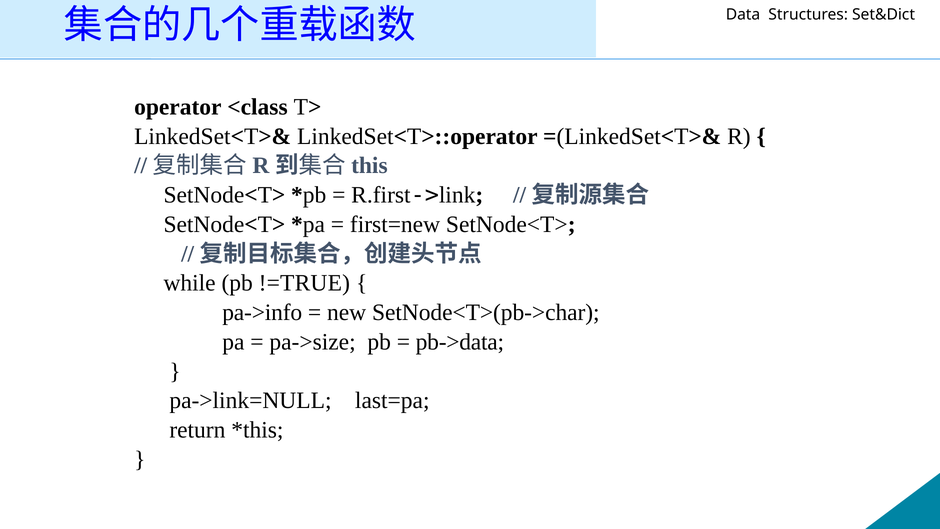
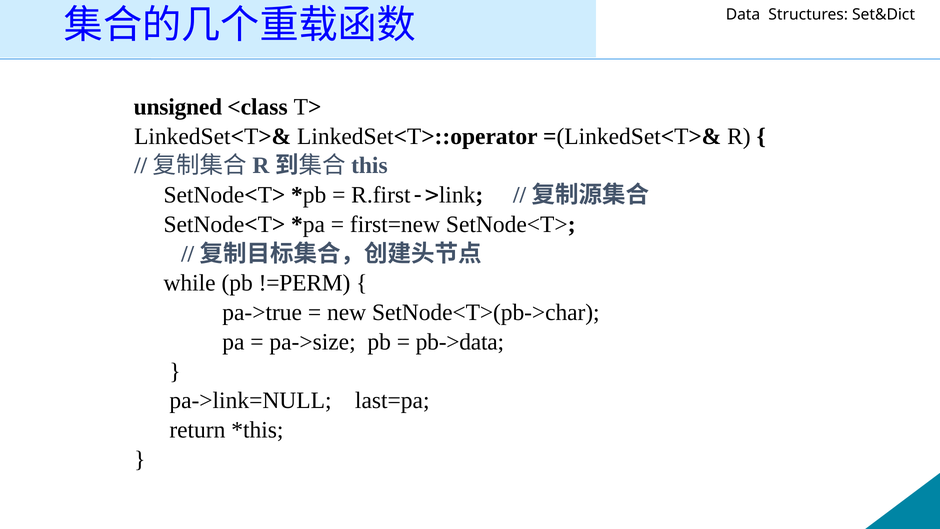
operator: operator -> unsigned (178, 107)
!=TRUE: !=TRUE -> !=PERM (305, 283)
pa->info: pa->info -> pa->true (262, 312)
